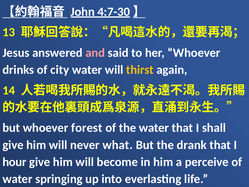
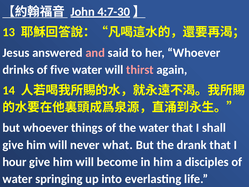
city: city -> five (60, 70)
thirst colour: yellow -> pink (140, 70)
forest: forest -> things (87, 128)
perceive: perceive -> disciples (207, 162)
